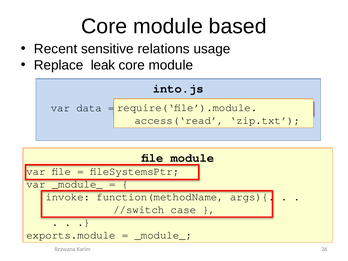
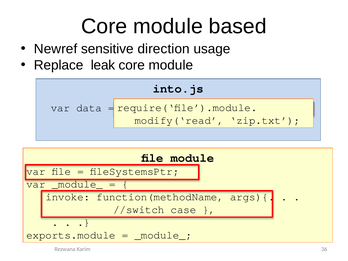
Recent: Recent -> Newref (56, 49)
relations: relations -> direction (164, 49)
access(‘read: access(‘read -> modify(‘read (179, 120)
